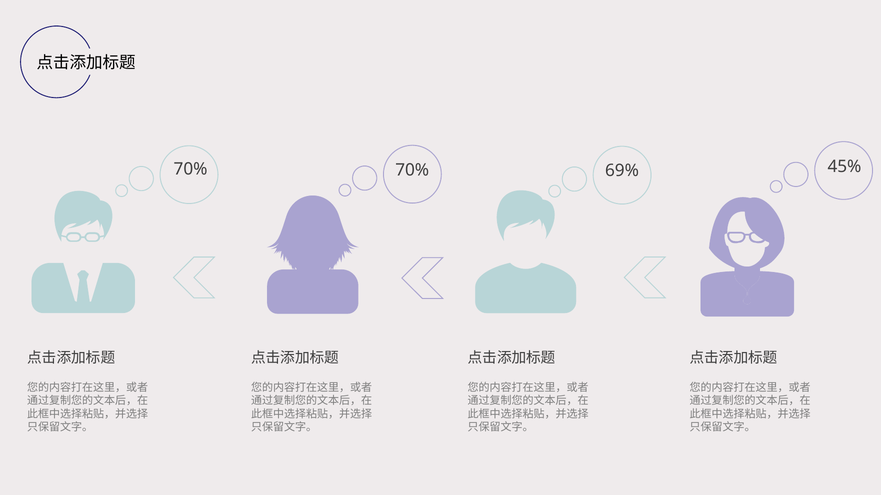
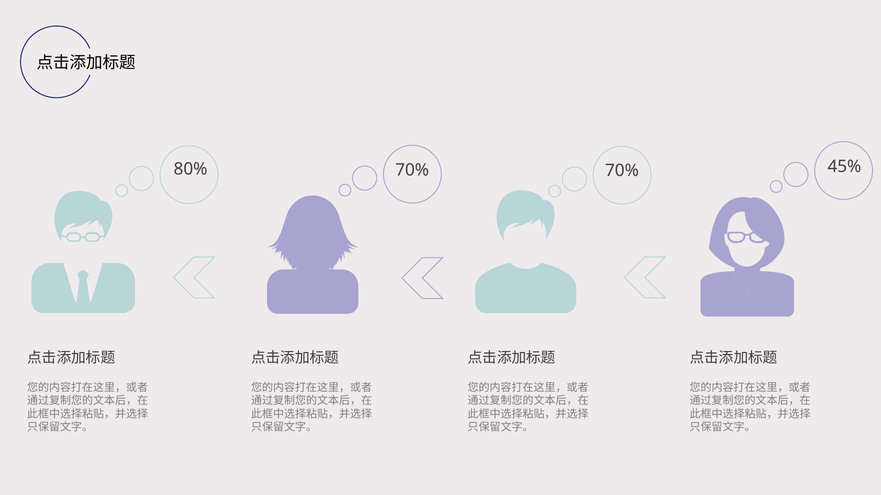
70%: 70% -> 80% (191, 169)
70% 69%: 69% -> 70% (622, 171)
